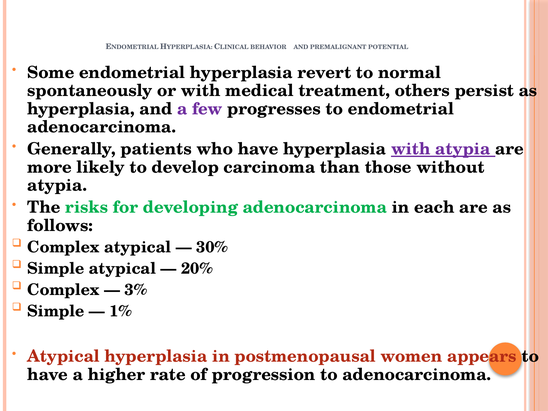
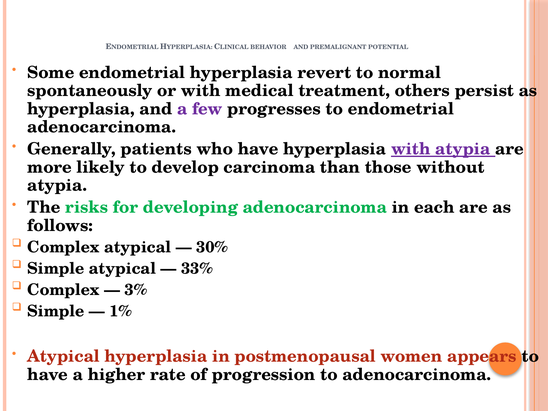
20%: 20% -> 33% (197, 269)
